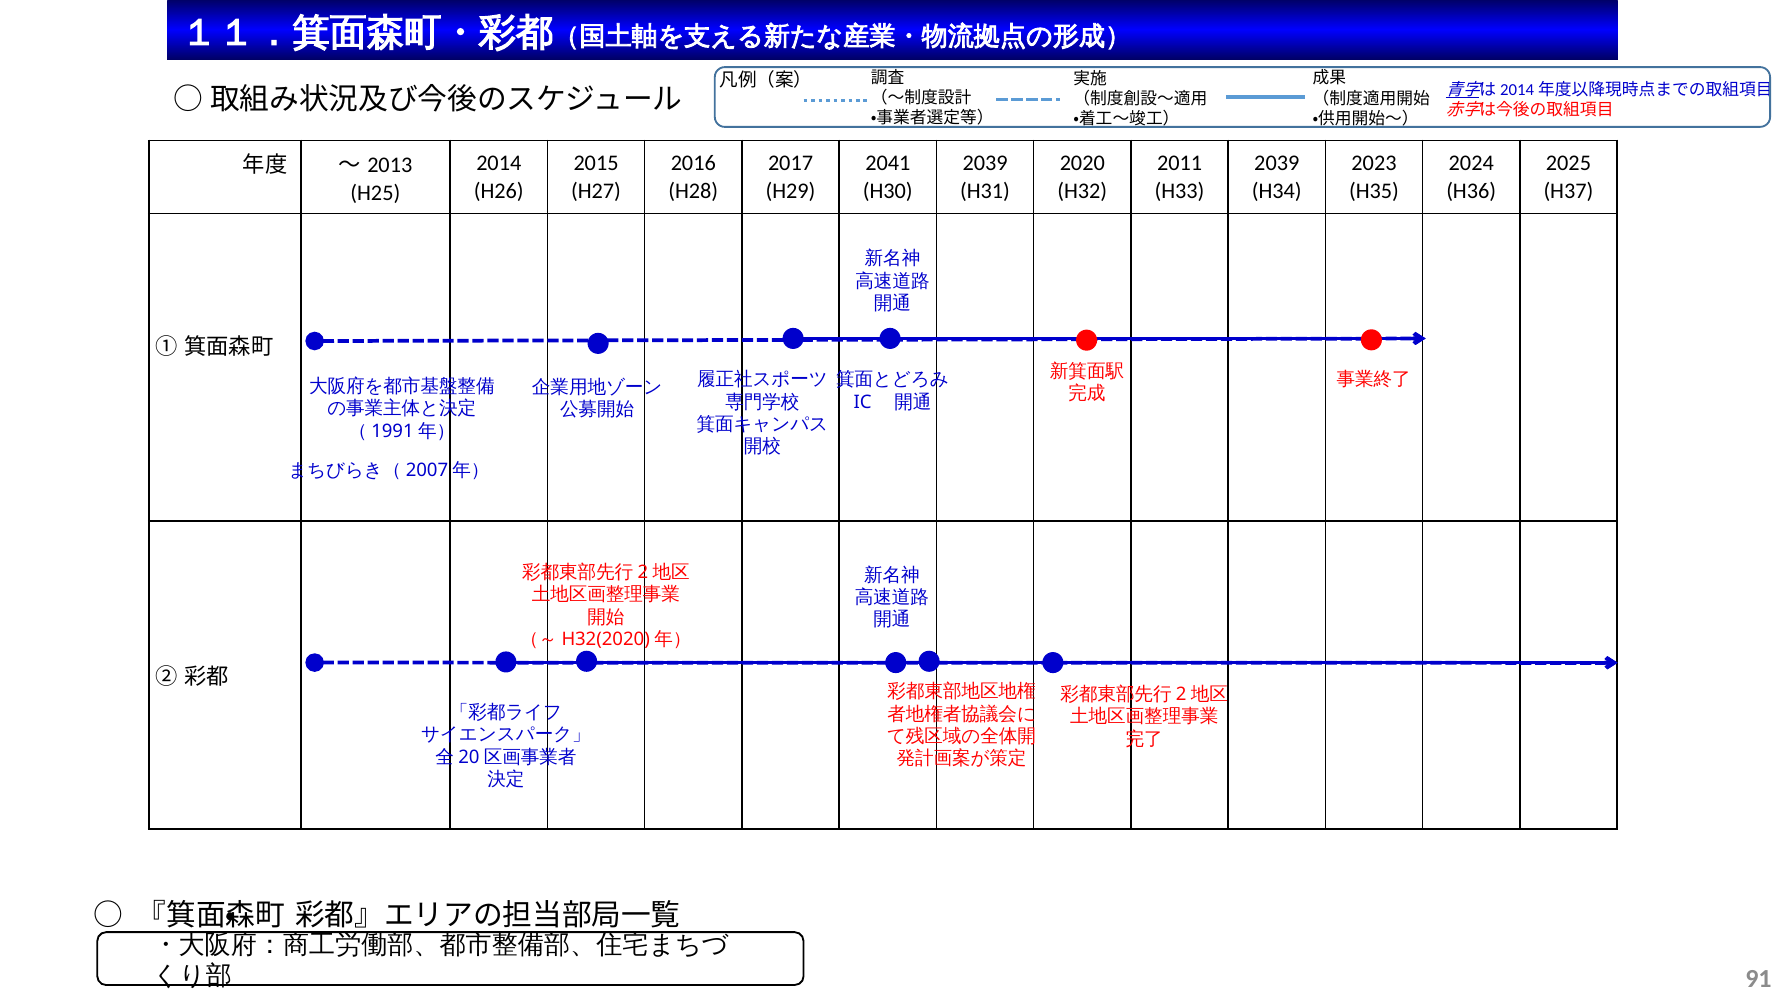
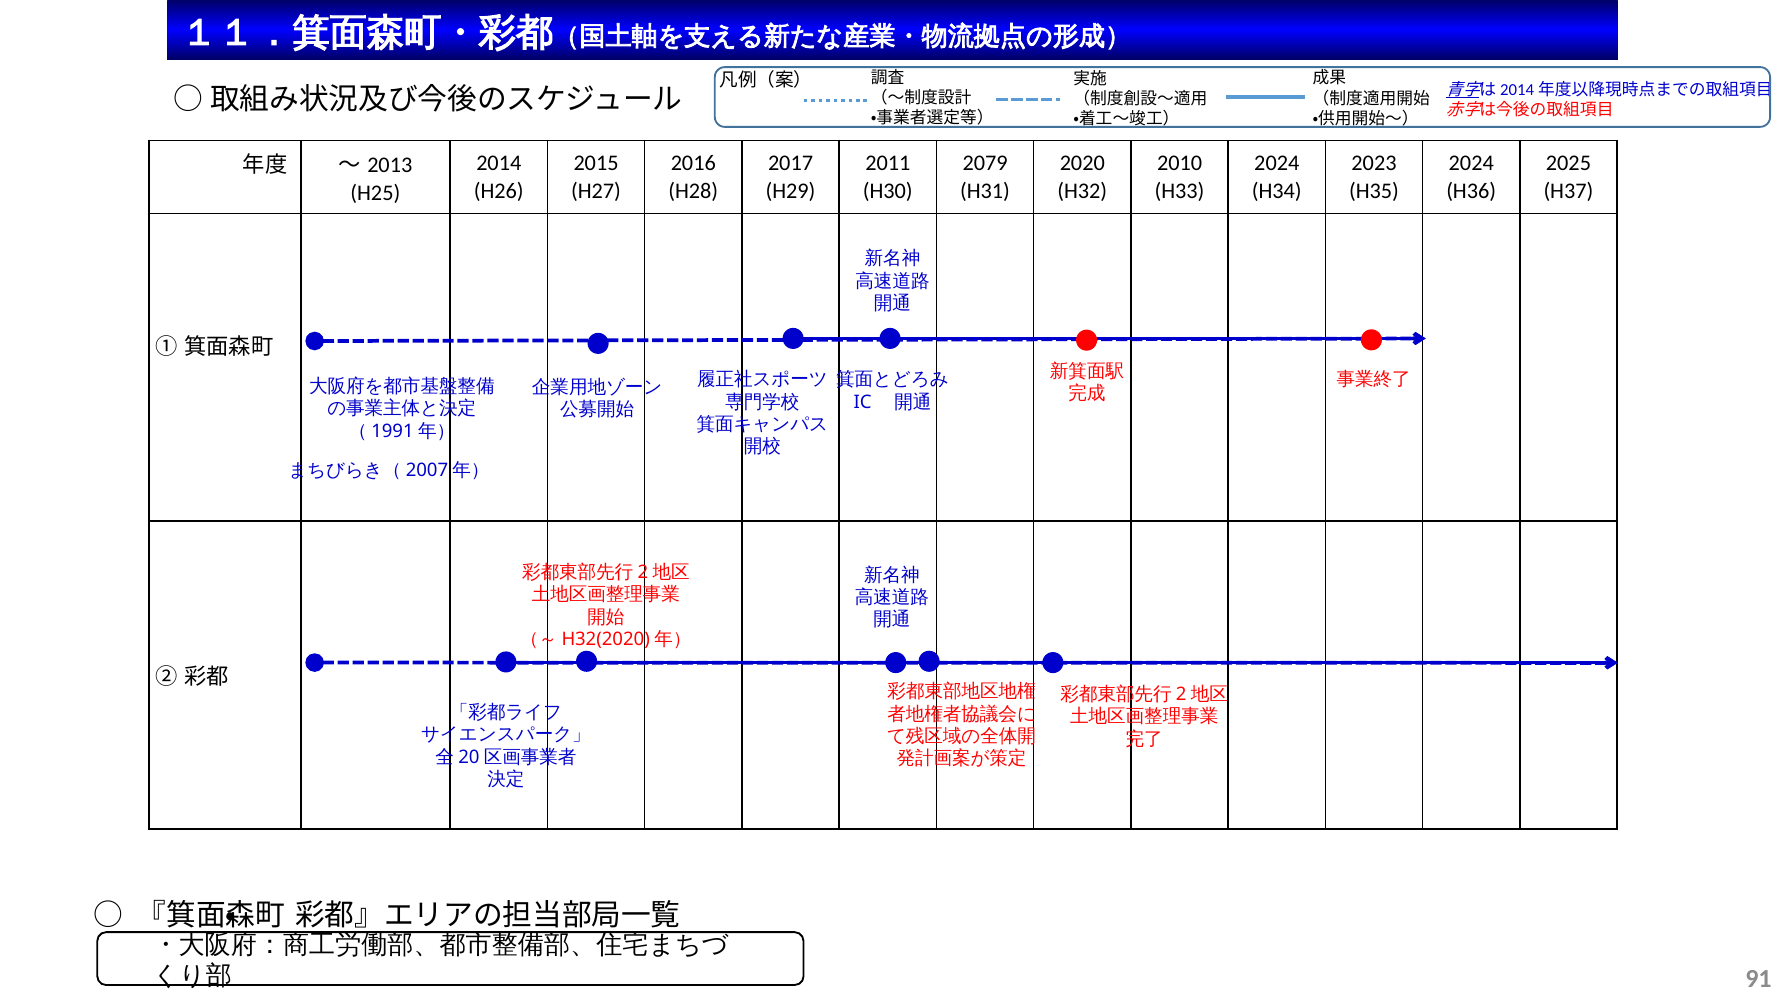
2041: 2041 -> 2011 (888, 163)
2039: 2039 -> 2079 (985, 163)
2011: 2011 -> 2010 (1180, 163)
2039: 2039 -> 2024 (1277, 163)
